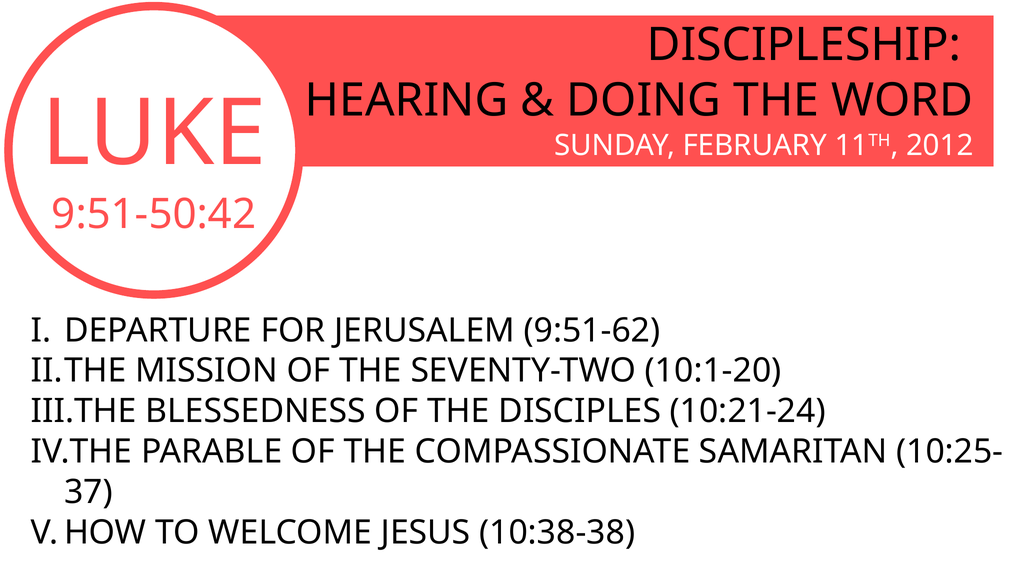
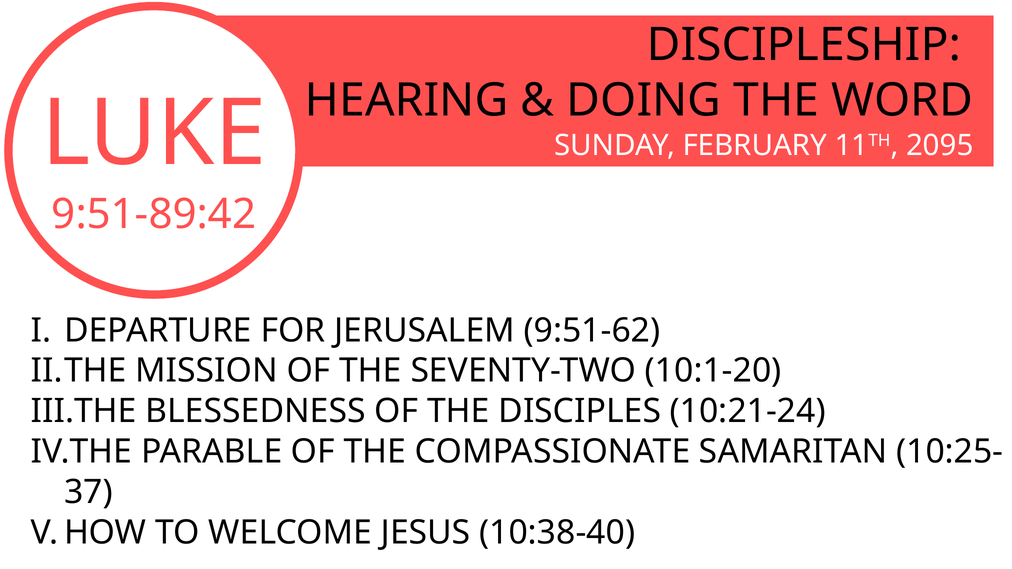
2012: 2012 -> 2095 (940, 145)
9:51-50:42: 9:51-50:42 -> 9:51-89:42 (154, 215)
10:38-38: 10:38-38 -> 10:38-40 (557, 533)
